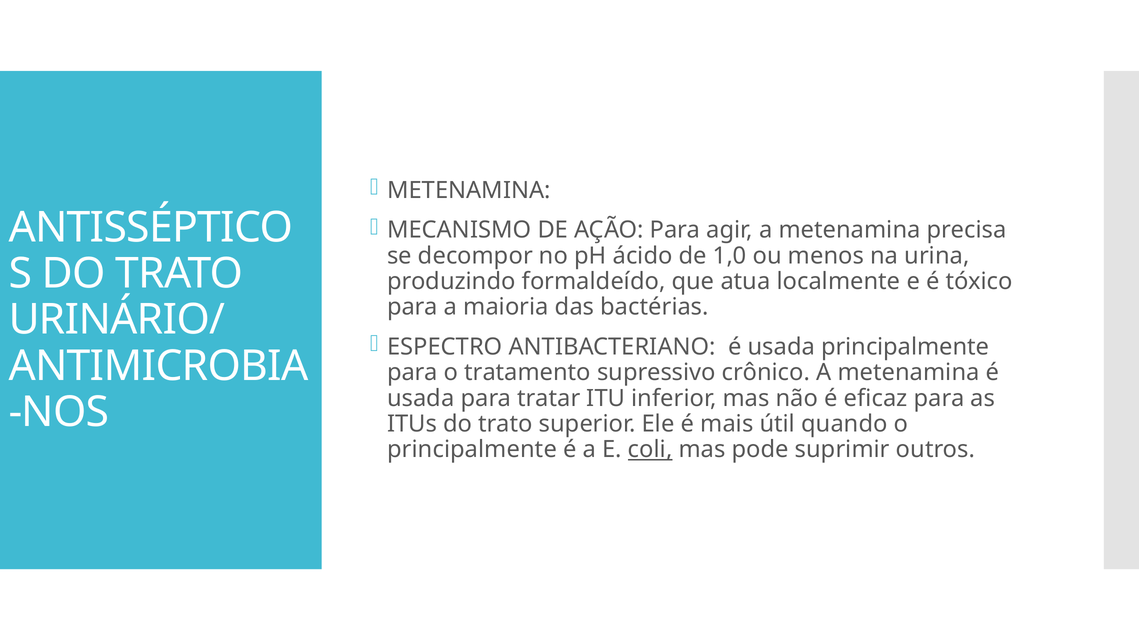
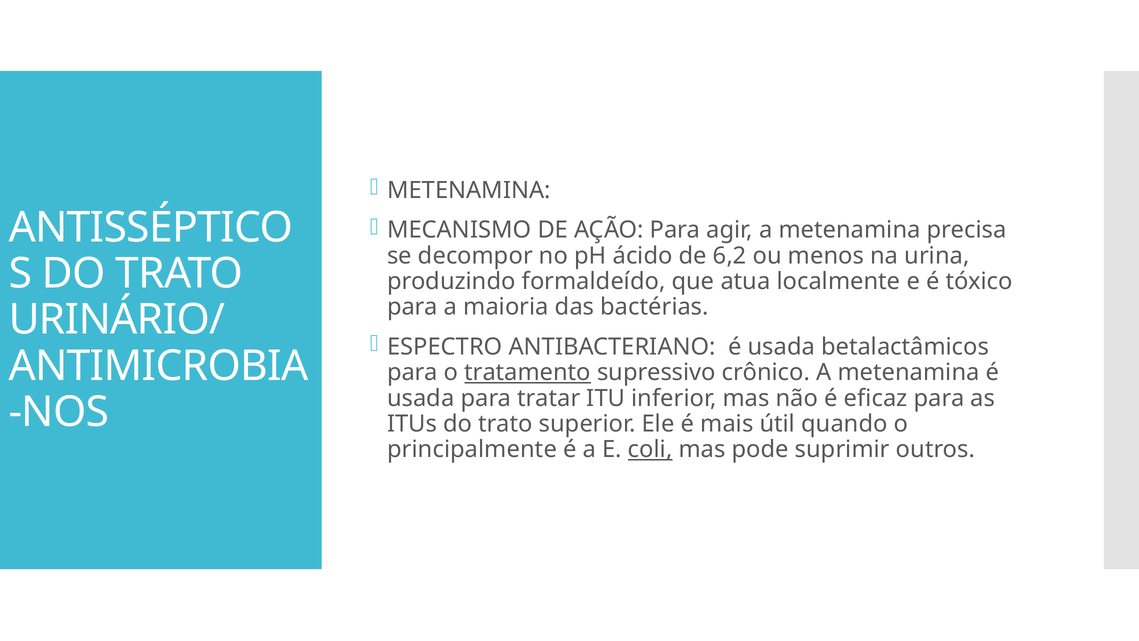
1,0: 1,0 -> 6,2 (730, 256)
usada principalmente: principalmente -> betalactâmicos (905, 347)
tratamento underline: none -> present (528, 372)
